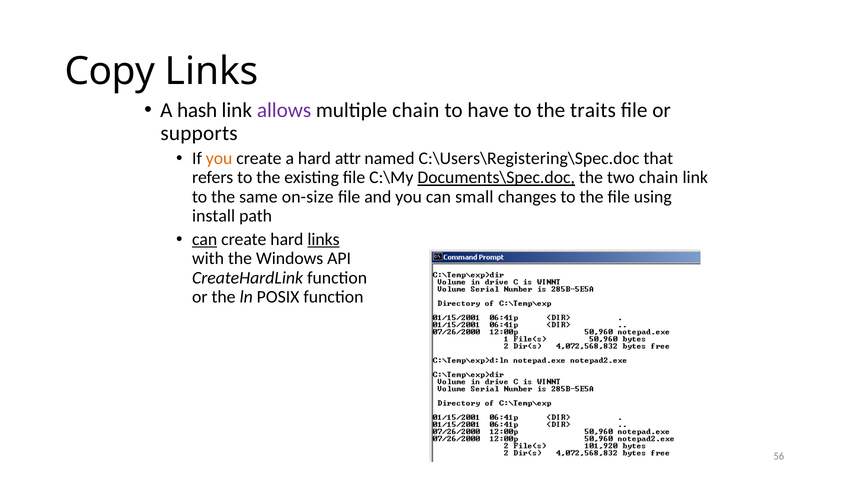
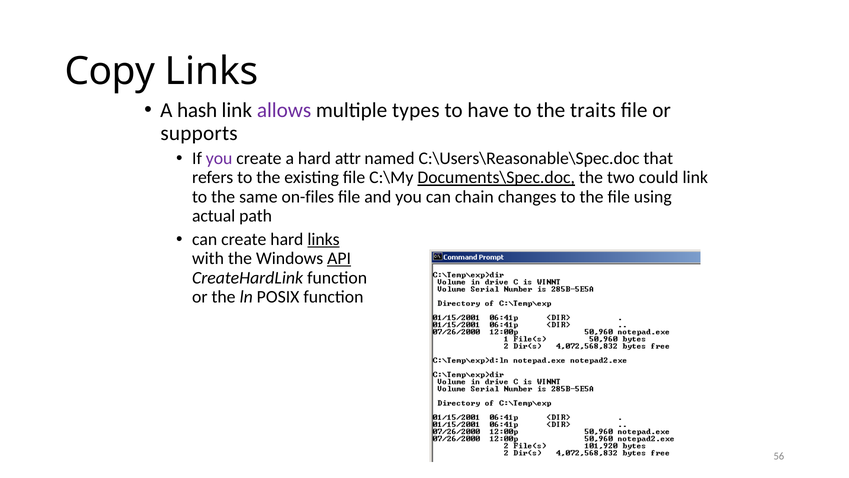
multiple chain: chain -> types (416, 110)
you colour: orange -> purple (219, 158)
C:\Users\Registering\Spec.doc: C:\Users\Registering\Spec.doc -> C:\Users\Reasonable\Spec.doc (529, 158)
two chain: chain -> could (659, 177)
on-size: on-size -> on-files (308, 197)
small: small -> chain (474, 197)
install: install -> actual (214, 216)
can underline: present -> none (205, 239)
API underline: none -> present (339, 258)
